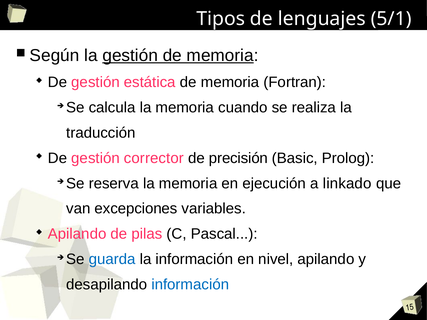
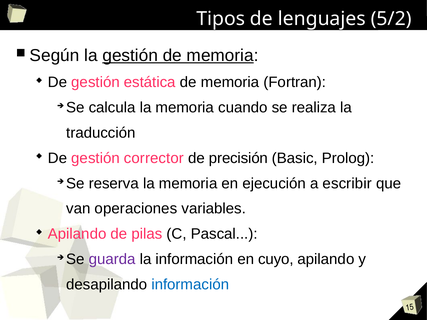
5/1: 5/1 -> 5/2 (391, 19)
linkado: linkado -> escribir (347, 184)
excepciones: excepciones -> operaciones (136, 209)
guarda colour: blue -> purple (112, 259)
nivel: nivel -> cuyo (276, 259)
